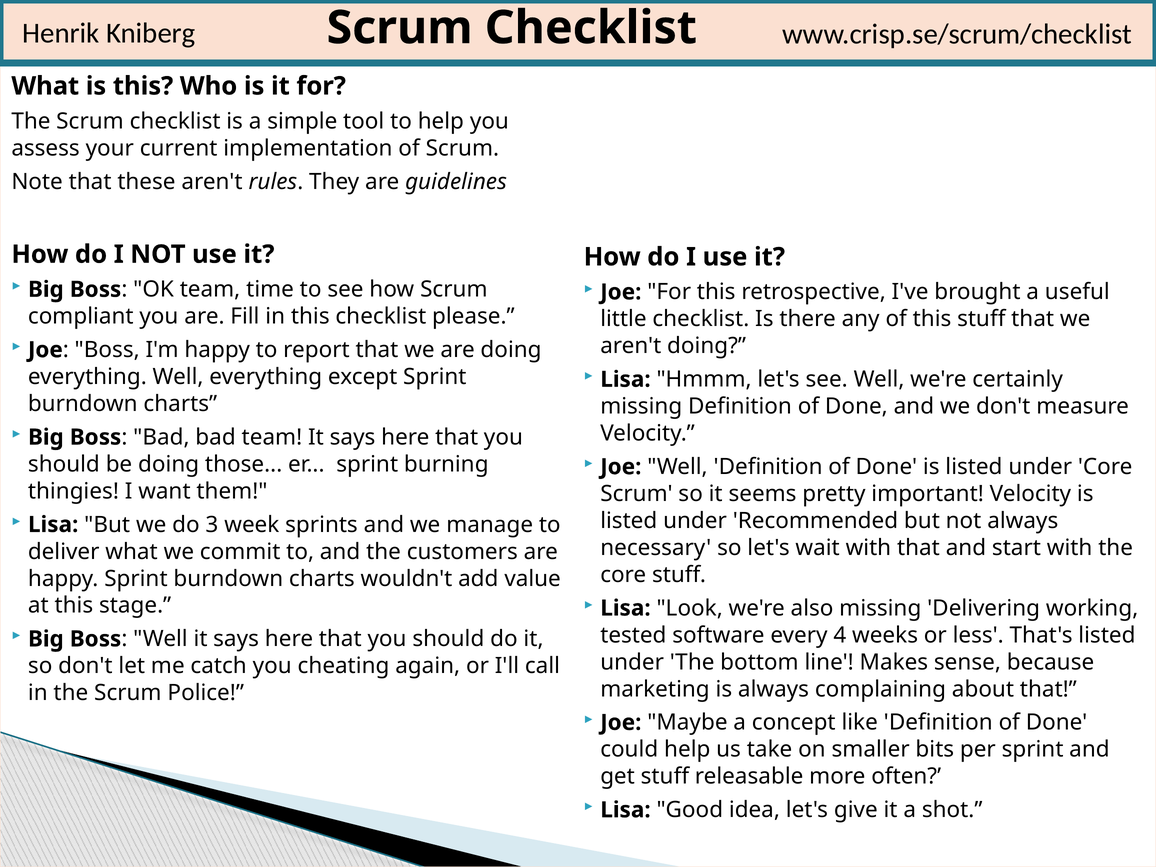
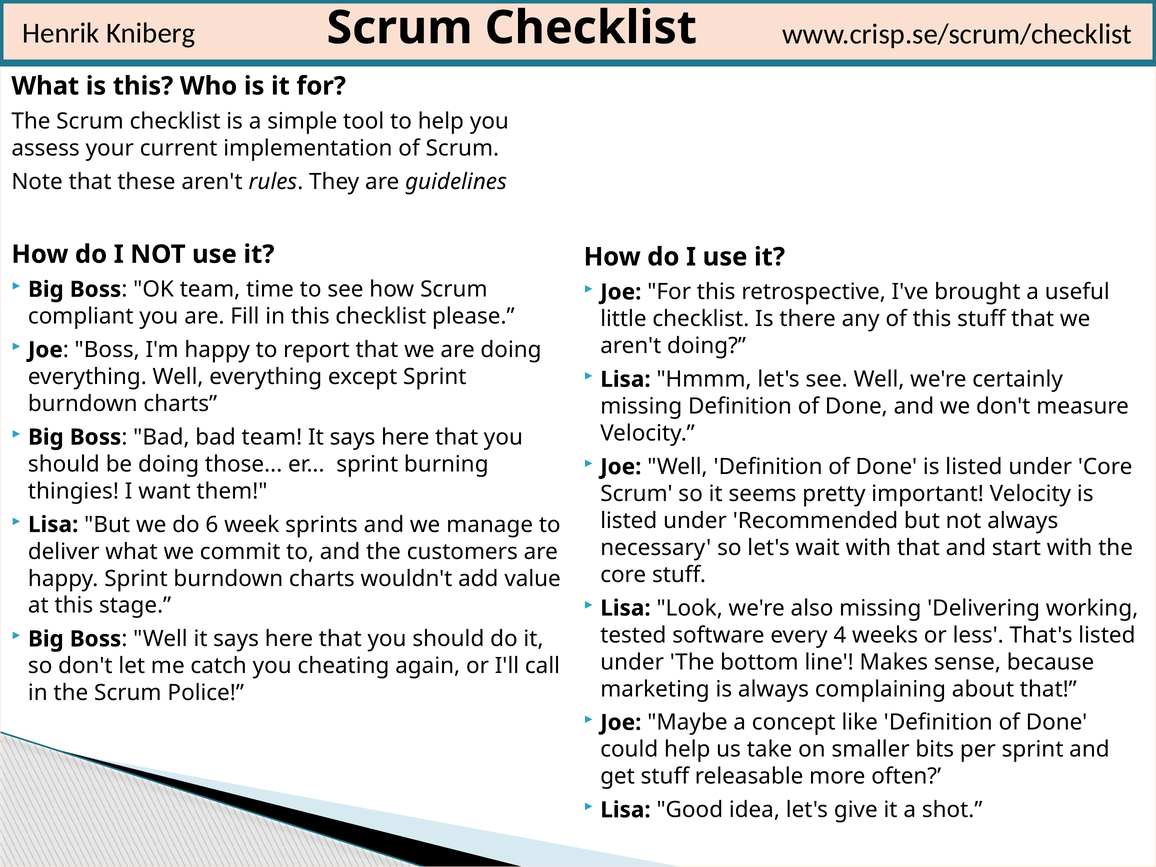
3: 3 -> 6 (212, 525)
